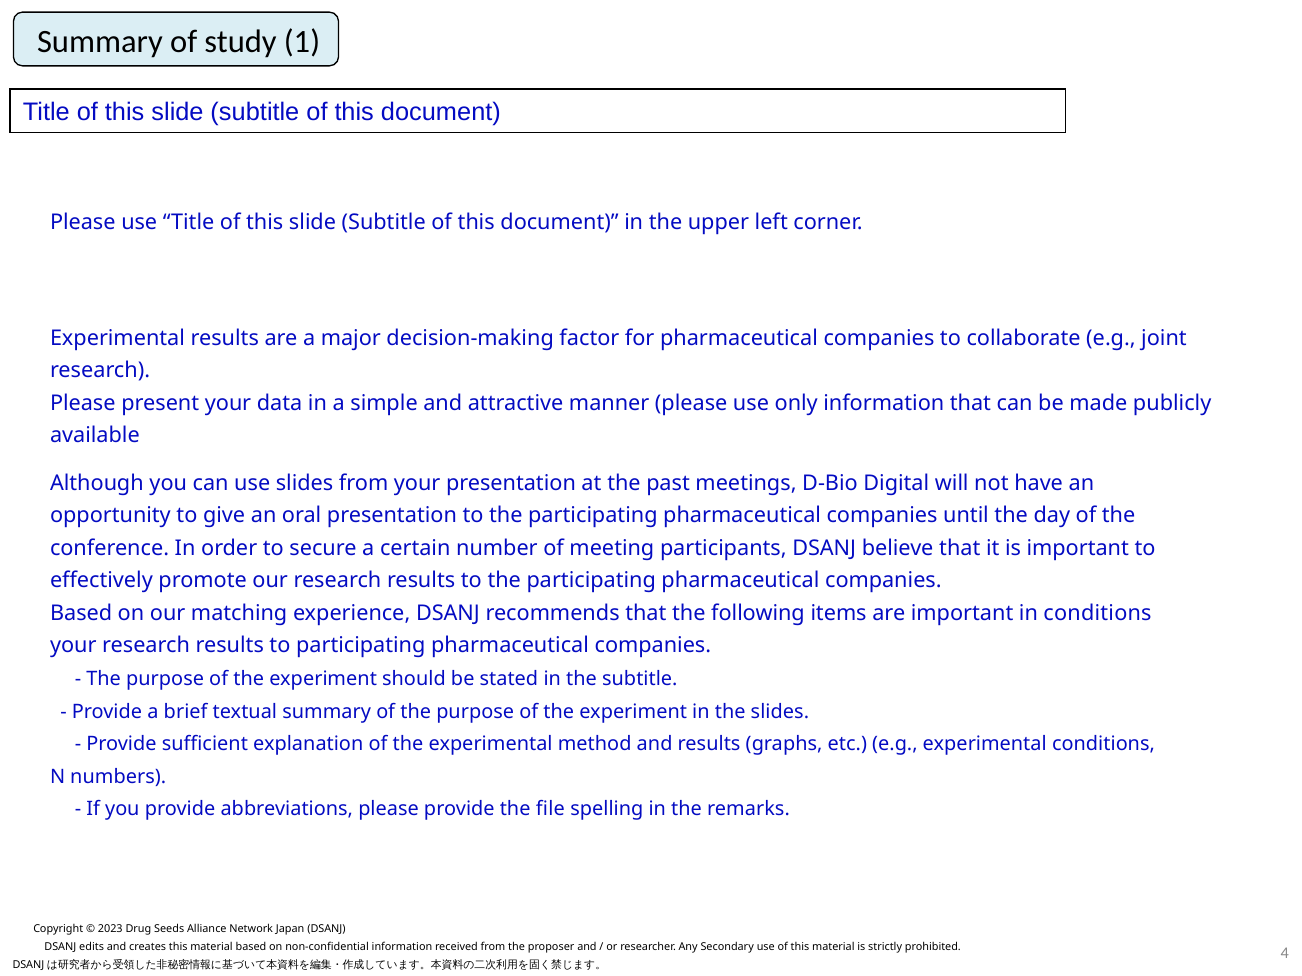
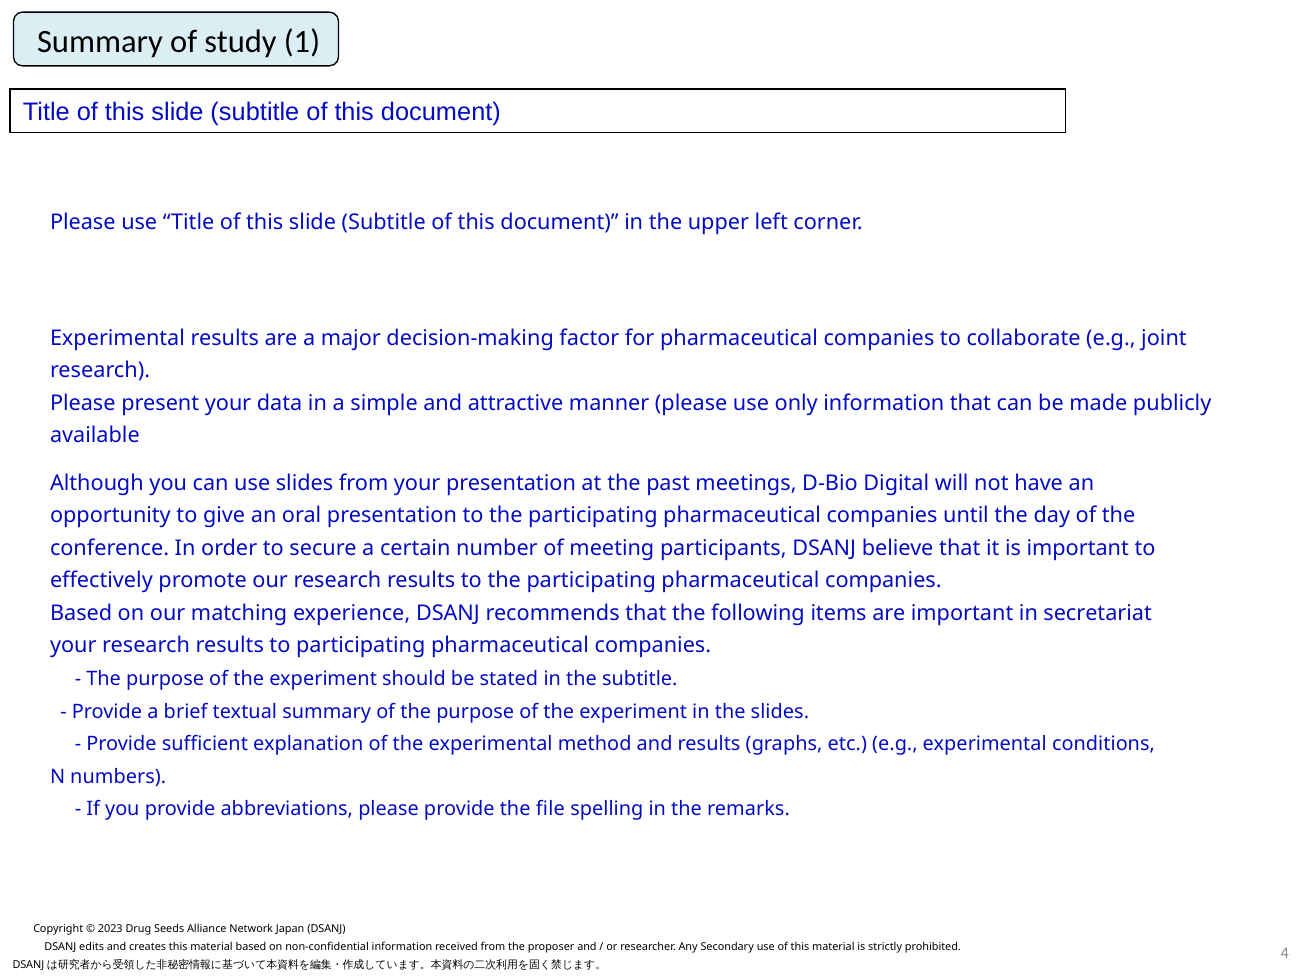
in conditions: conditions -> secretariat (1098, 613)
